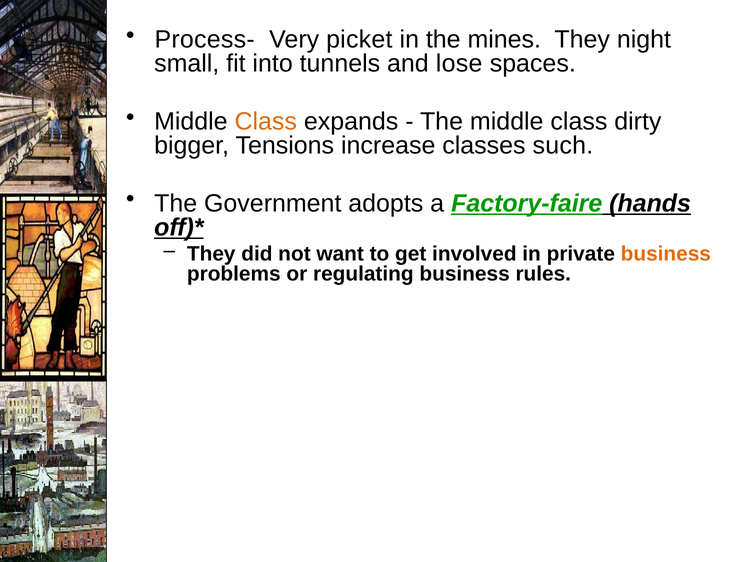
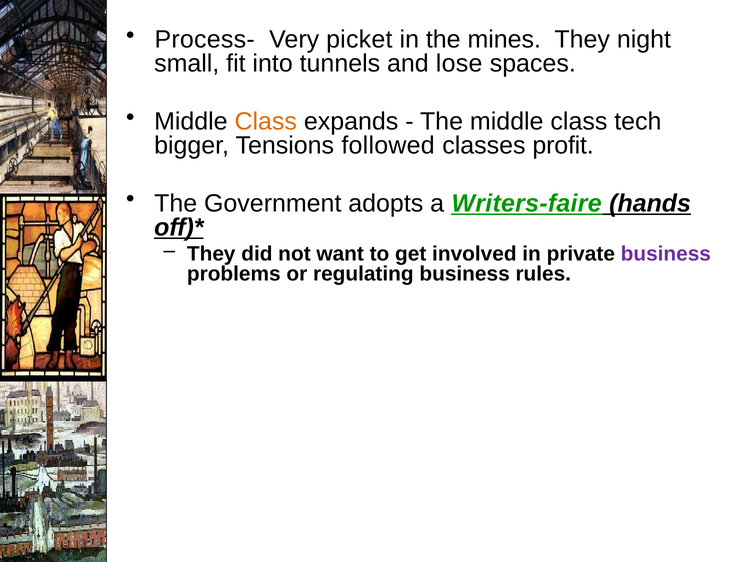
dirty: dirty -> tech (638, 122)
increase: increase -> followed (388, 145)
such: such -> profit (563, 145)
Factory-faire: Factory-faire -> Writers-faire (527, 203)
business colour: orange -> purple (666, 254)
